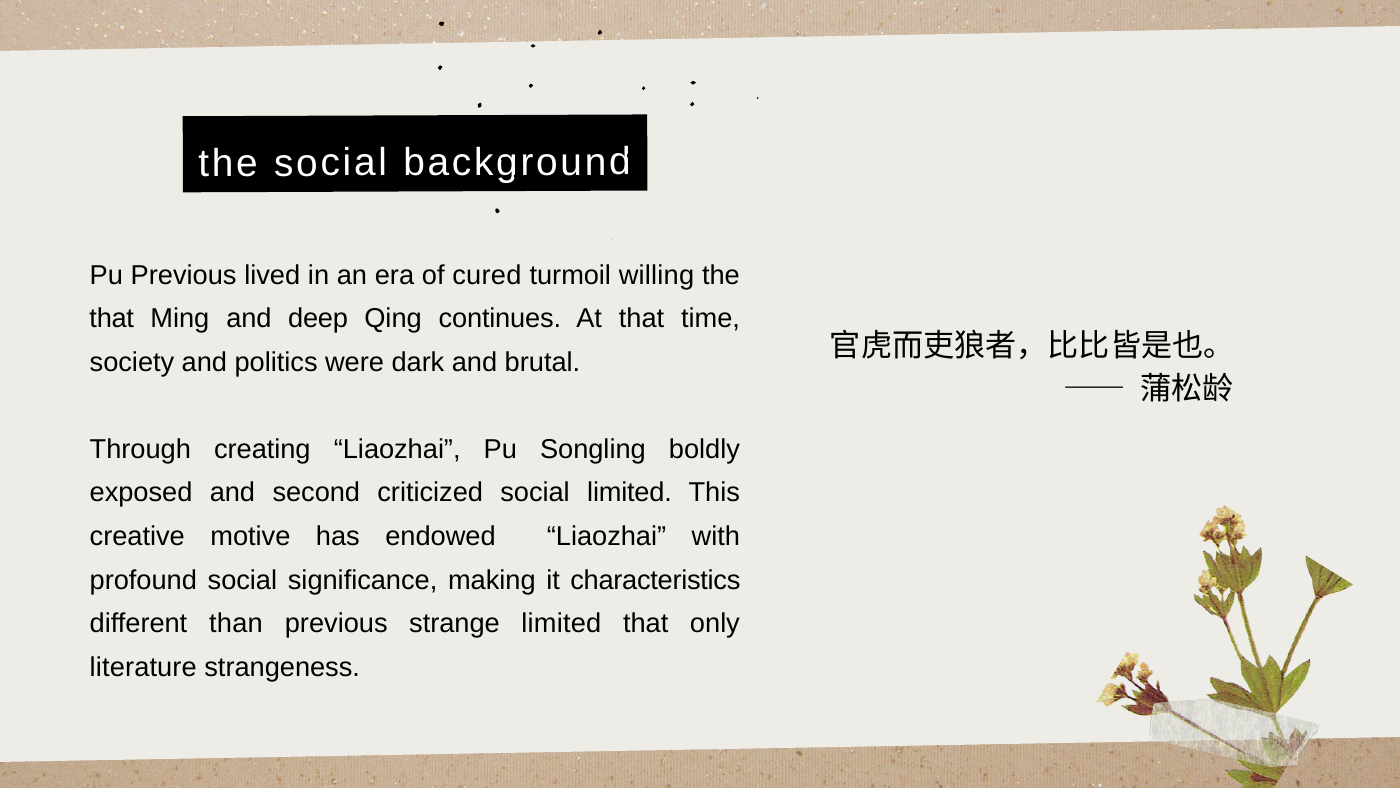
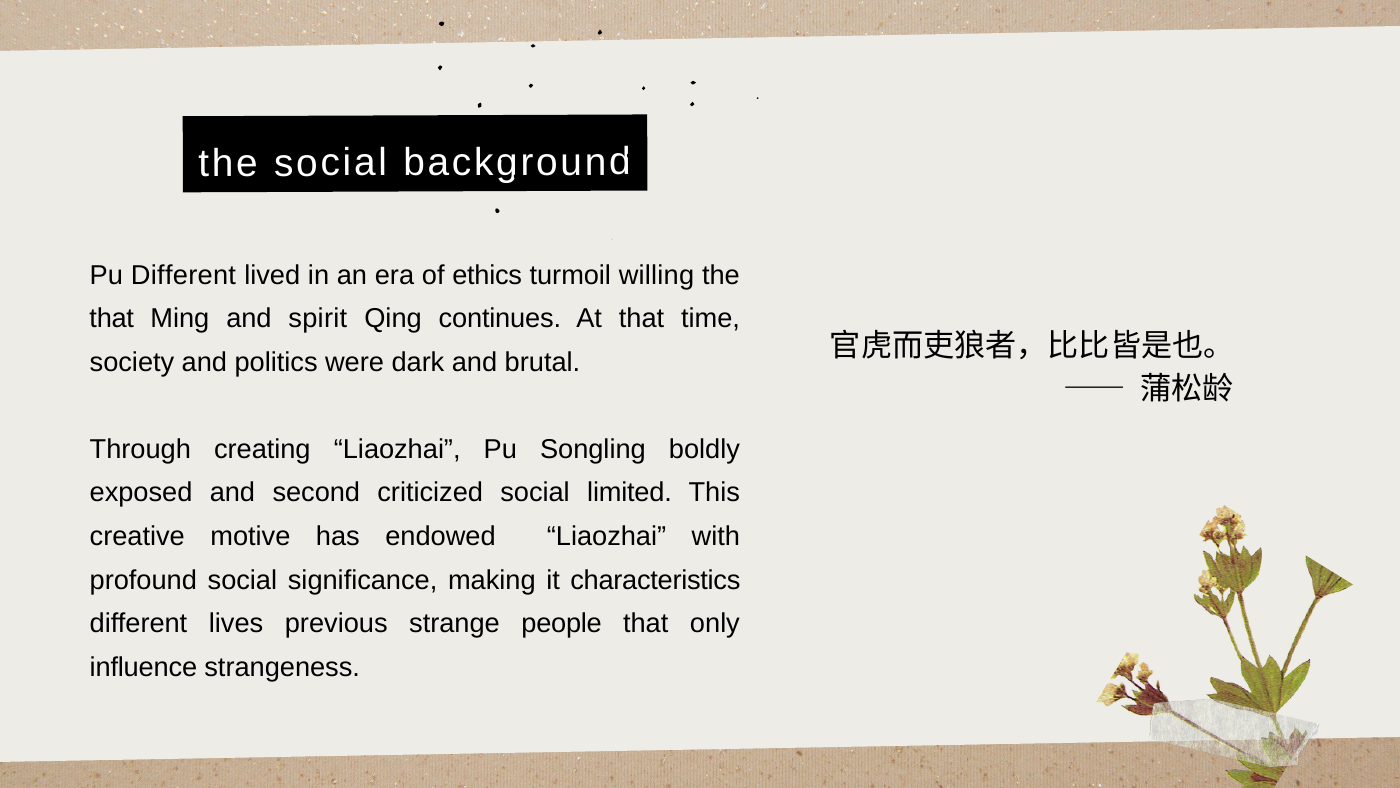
Pu Previous: Previous -> Different (183, 275)
cured: cured -> ethics (487, 275)
deep: deep -> spirit (318, 318)
than: than -> lives (236, 623)
strange limited: limited -> people (562, 623)
literature: literature -> influence (143, 667)
